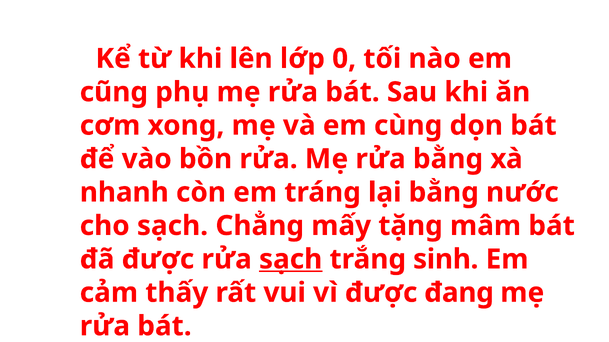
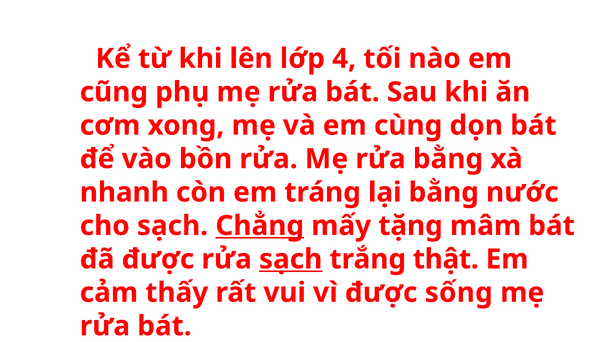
0: 0 -> 4 (344, 59)
Chẳng underline: none -> present (260, 226)
sinh: sinh -> thật (446, 260)
đang: đang -> sống (459, 293)
